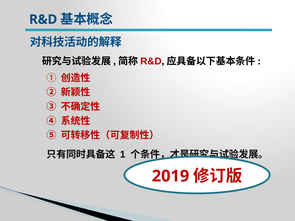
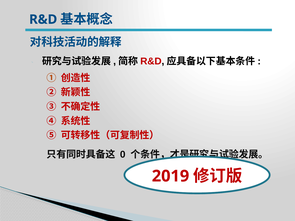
1: 1 -> 0 (123, 155)
